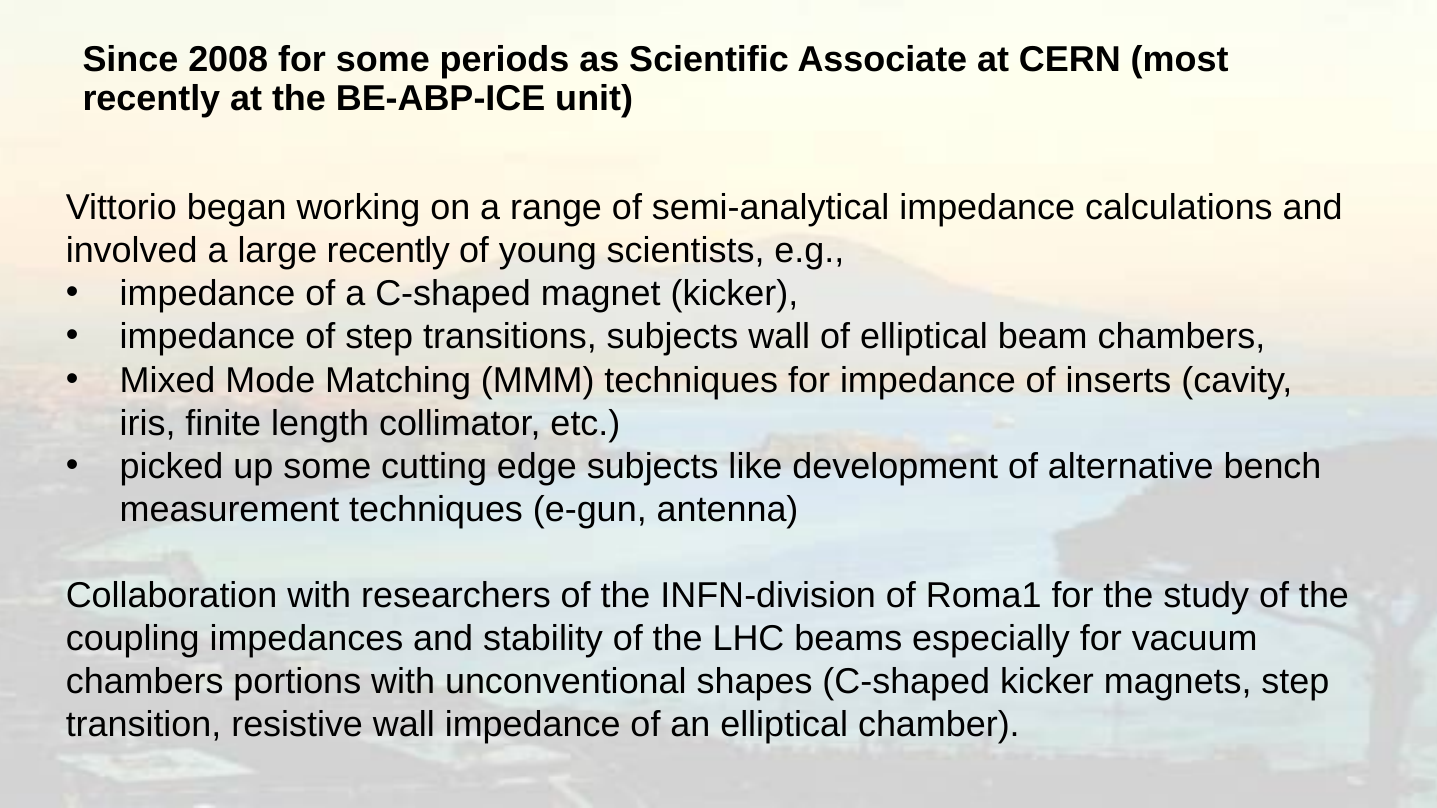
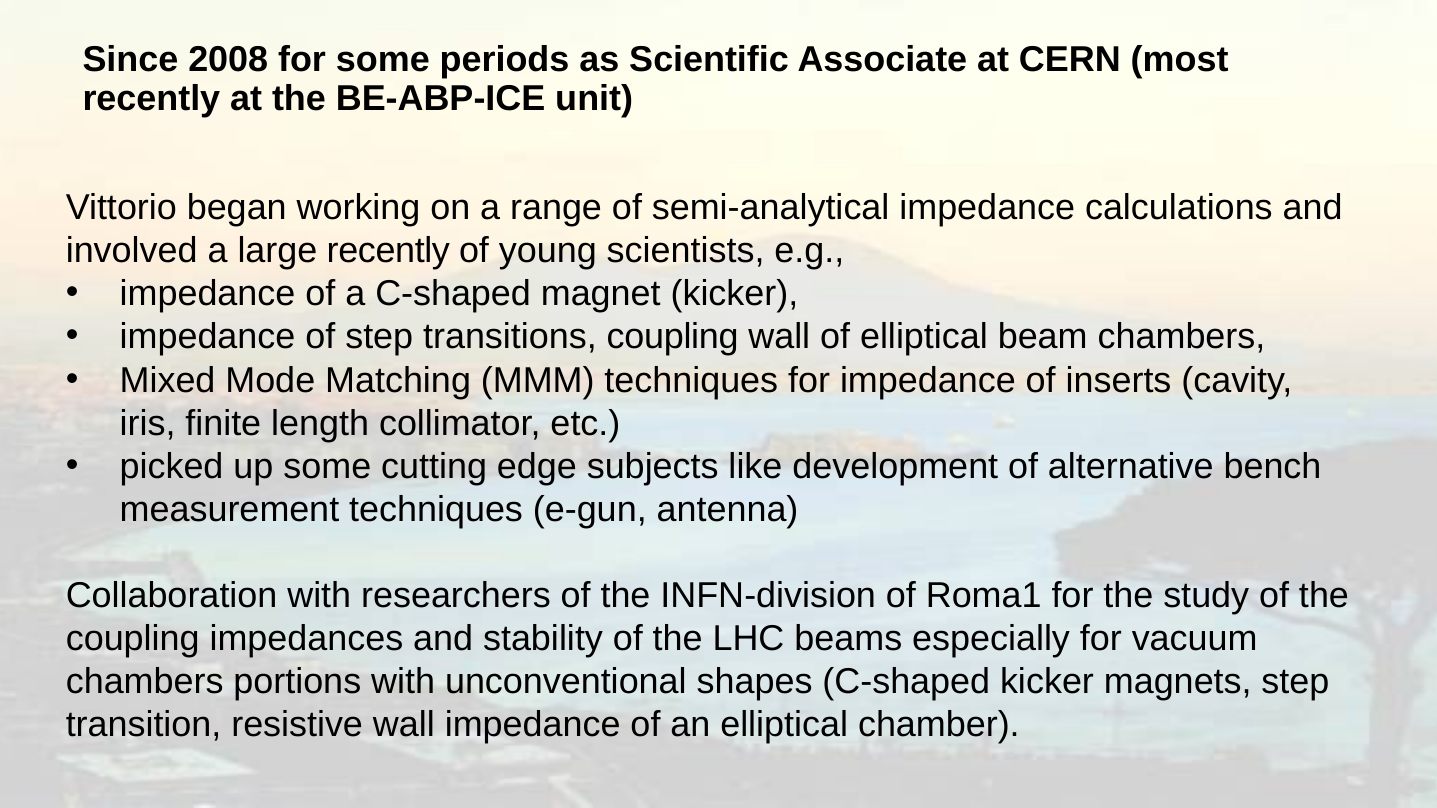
transitions subjects: subjects -> coupling (673, 337)
